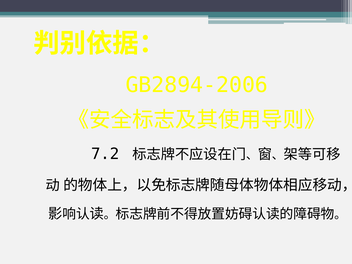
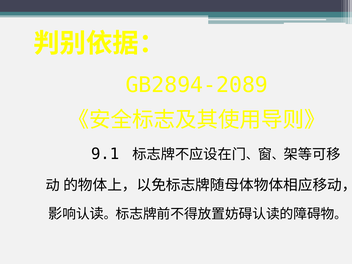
GB2894-2006: GB2894-2006 -> GB2894-2089 (197, 85)
7.2: 7.2 -> 9.1 (105, 154)
